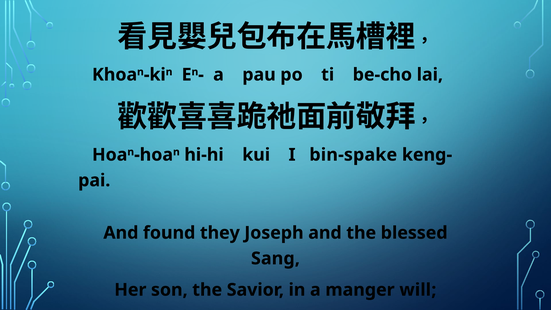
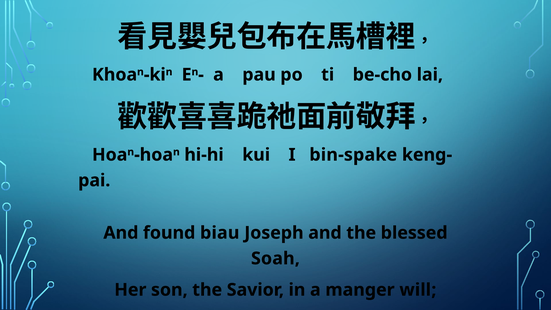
they: they -> biau (220, 233)
Sang: Sang -> Soah (275, 258)
